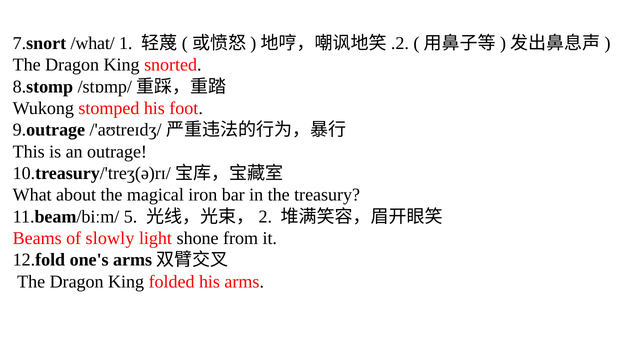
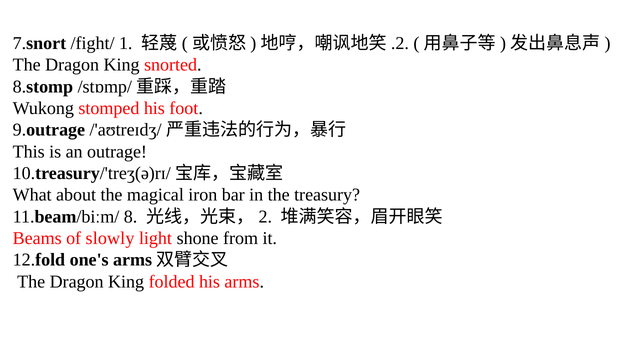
/what/: /what/ -> /fight/ (93, 43)
5: 5 -> 8 (131, 216)
